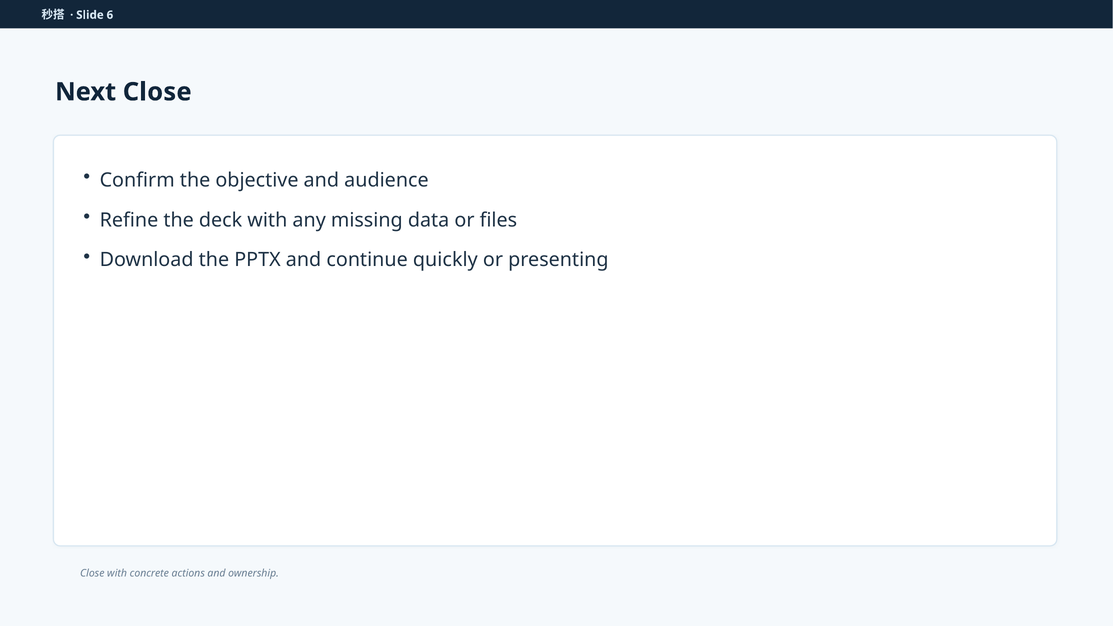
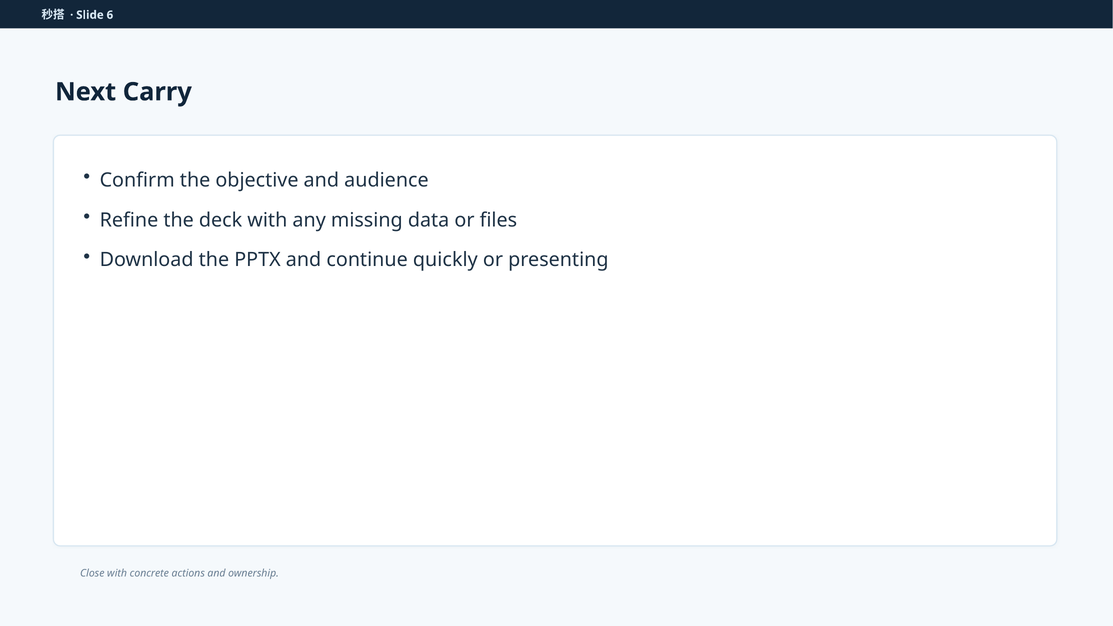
Next Close: Close -> Carry (157, 92)
